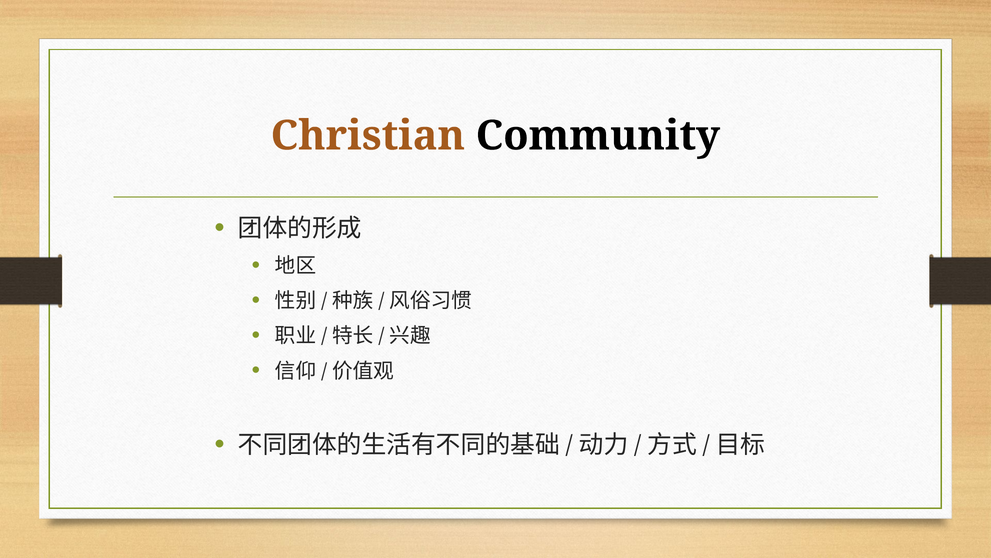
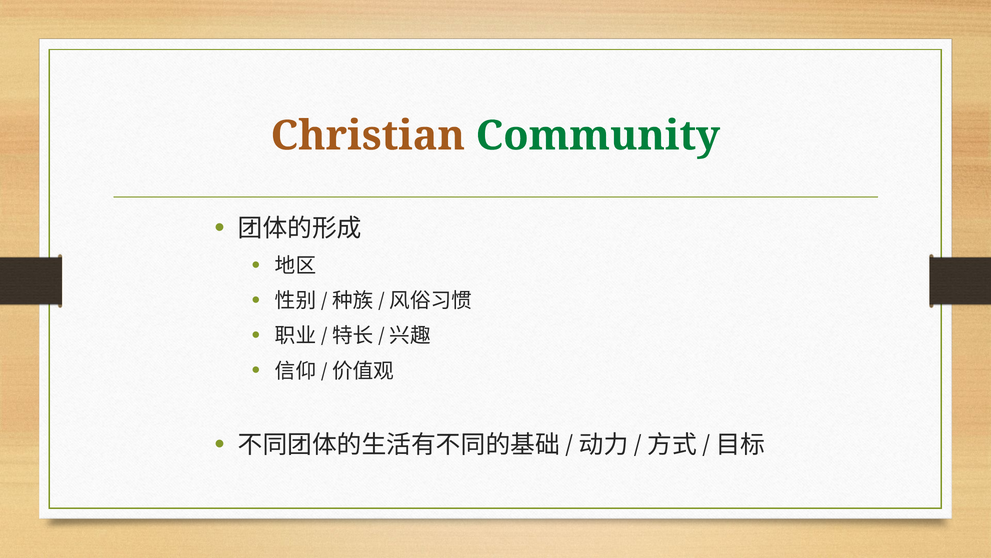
Community colour: black -> green (598, 136)
